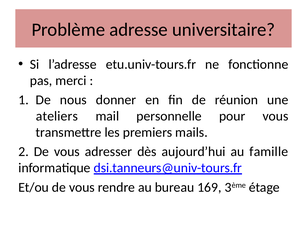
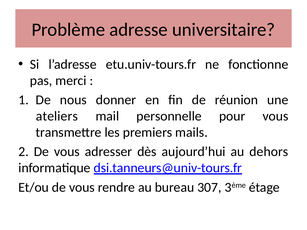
famille: famille -> dehors (269, 152)
169: 169 -> 307 (209, 188)
